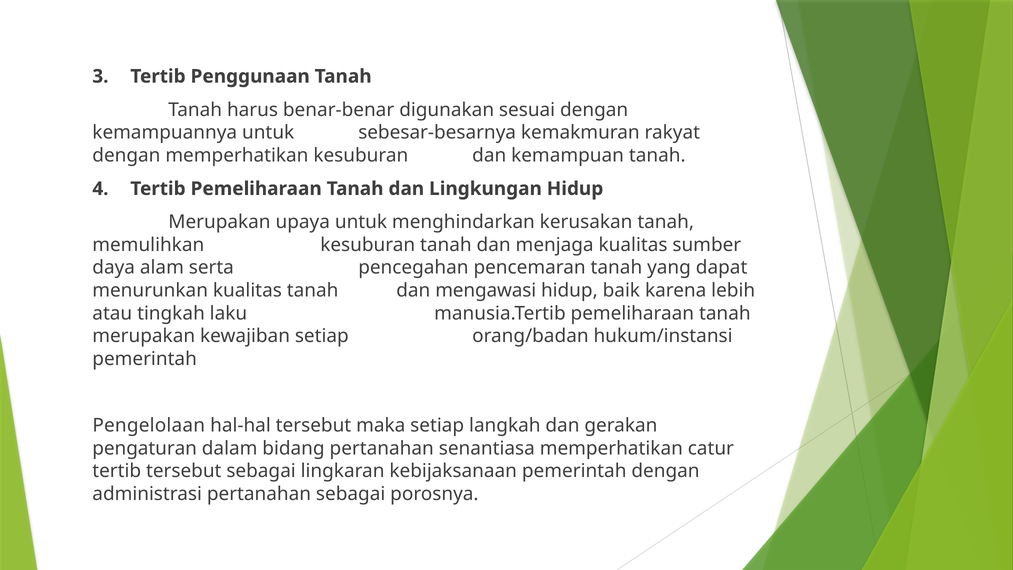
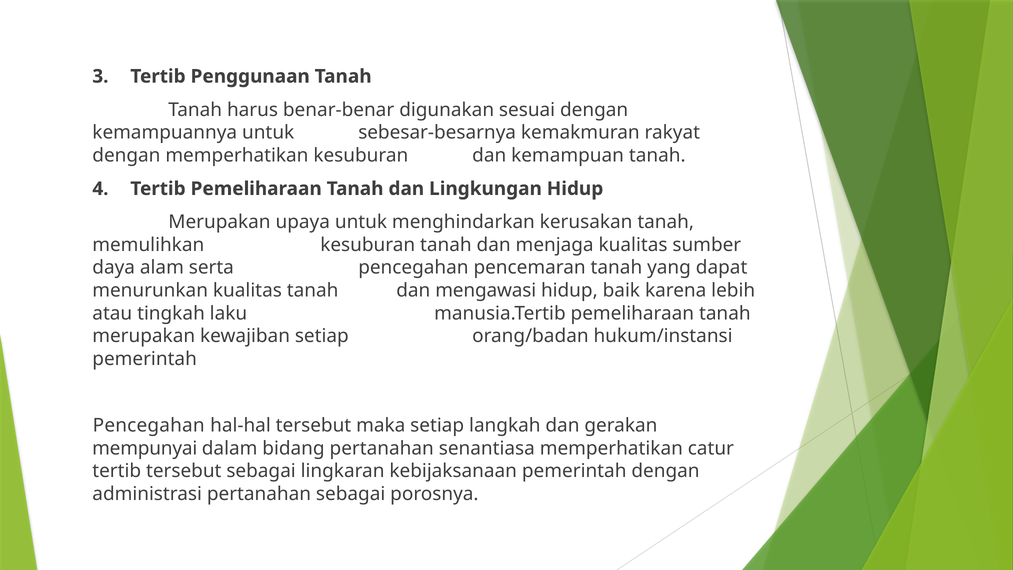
Pengelolaan: Pengelolaan -> Pencegahan (149, 425)
pengaturan: pengaturan -> mempunyai (145, 448)
